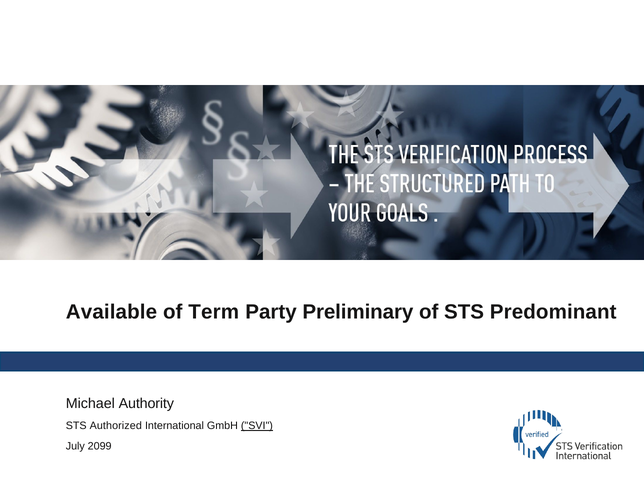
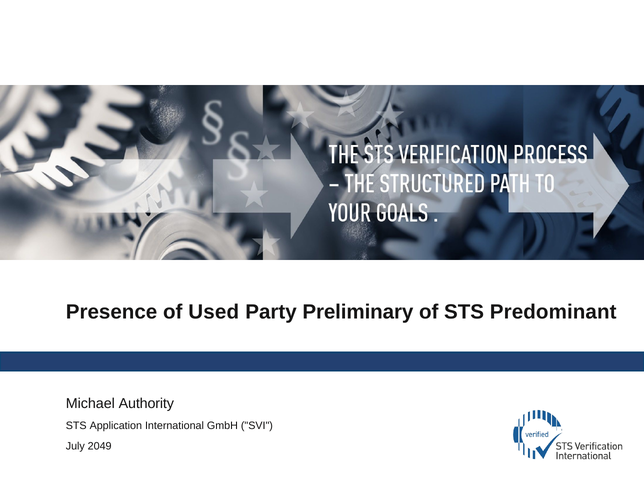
Available: Available -> Presence (112, 312)
Term: Term -> Used (214, 312)
Authorized: Authorized -> Application (116, 426)
SVI underline: present -> none (257, 426)
2099: 2099 -> 2049 (100, 446)
